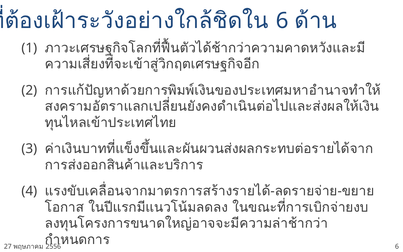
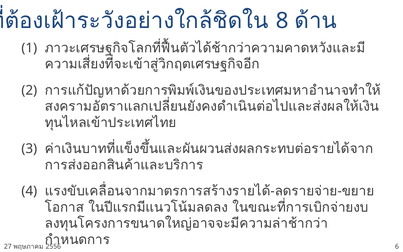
6: 6 -> 8 (282, 21)
